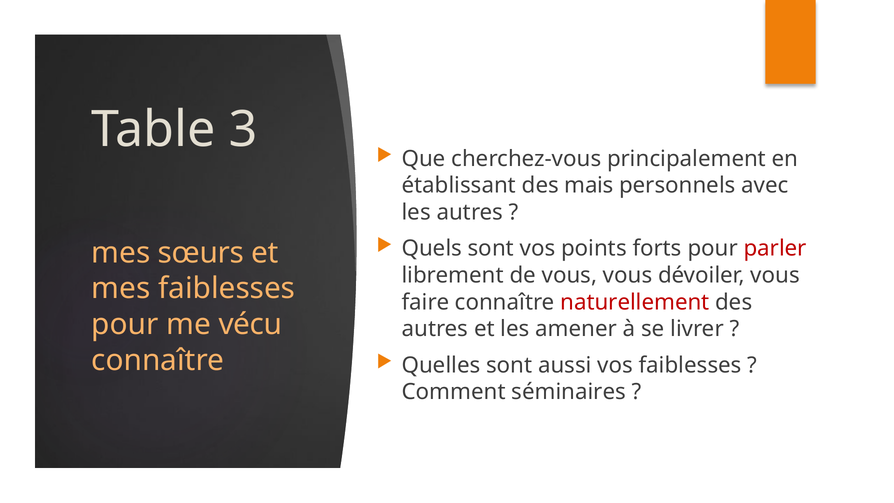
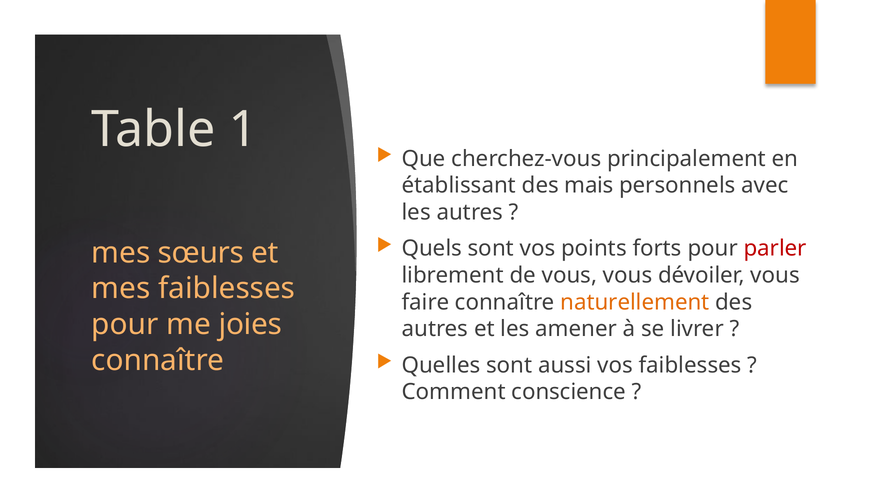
3: 3 -> 1 (243, 130)
naturellement colour: red -> orange (635, 302)
vécu: vécu -> joies (250, 324)
séminaires: séminaires -> conscience (569, 392)
